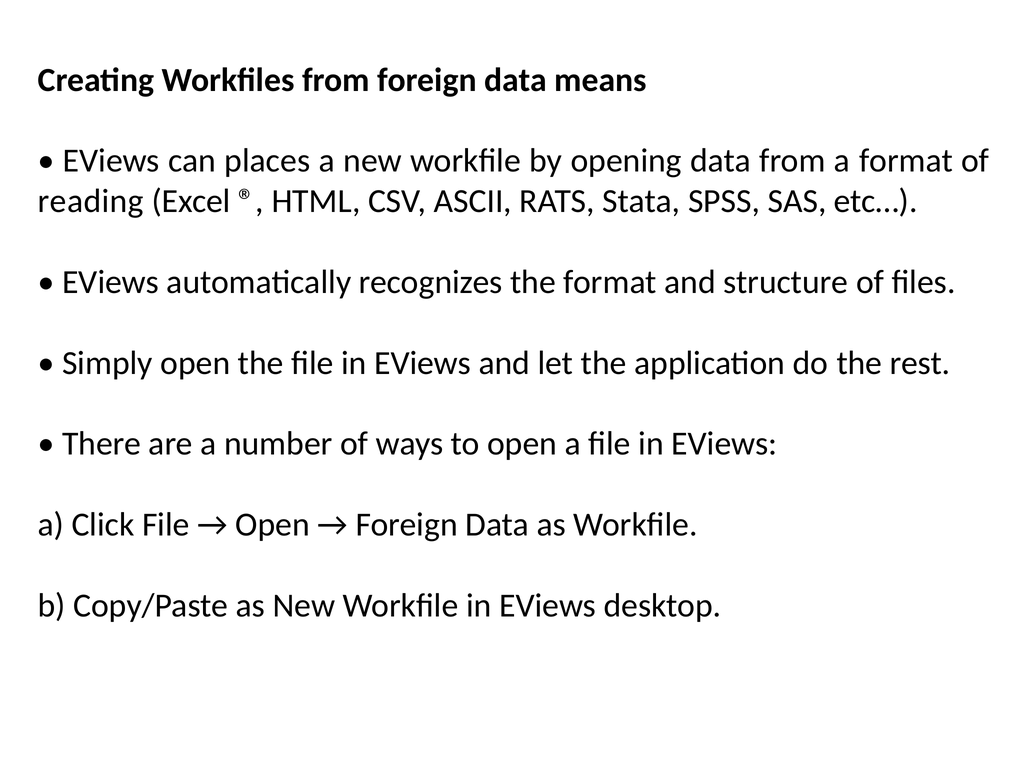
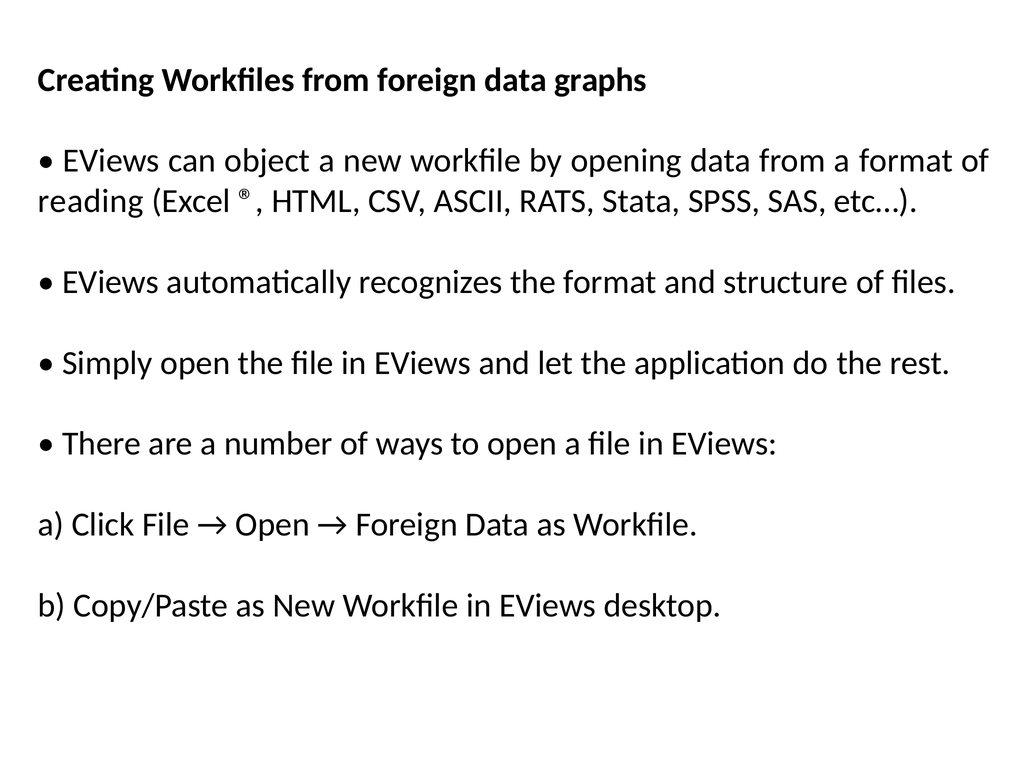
means: means -> graphs (601, 80)
places: places -> object (267, 161)
